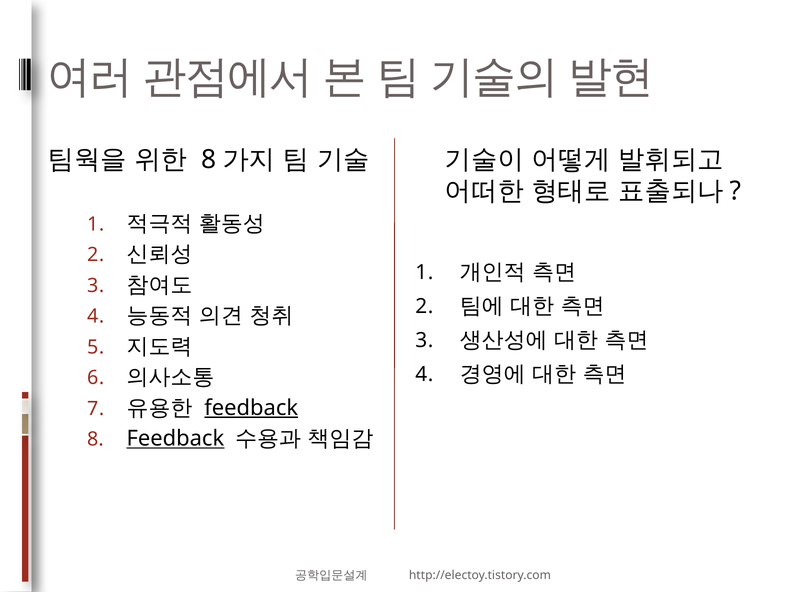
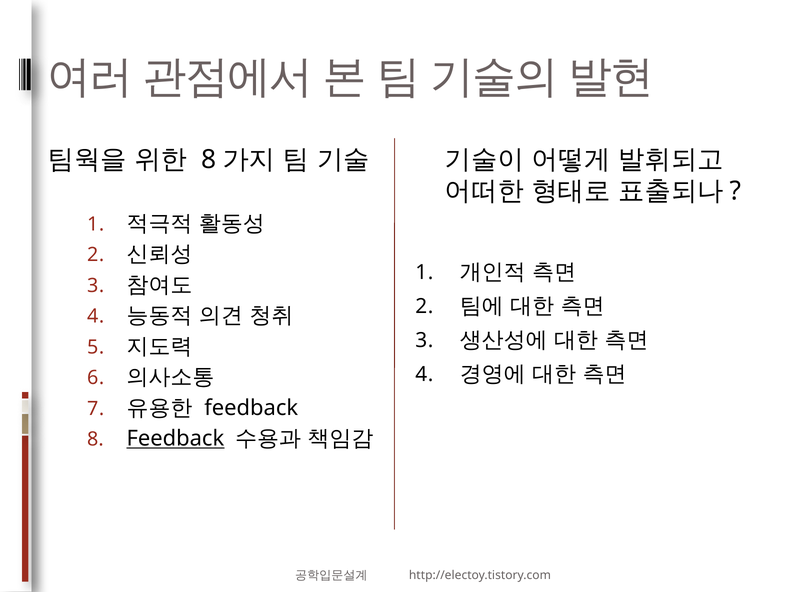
feedback underline: present -> none (251, 408)
